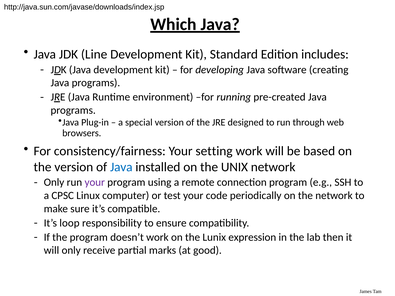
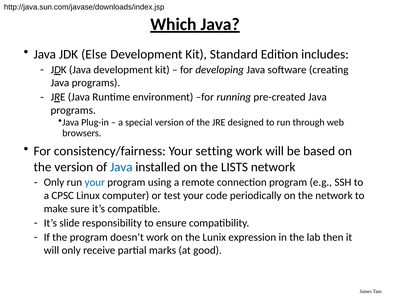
Line: Line -> Else (94, 54)
UNIX: UNIX -> LISTS (234, 167)
your colour: purple -> blue (95, 183)
loop: loop -> slide (70, 223)
